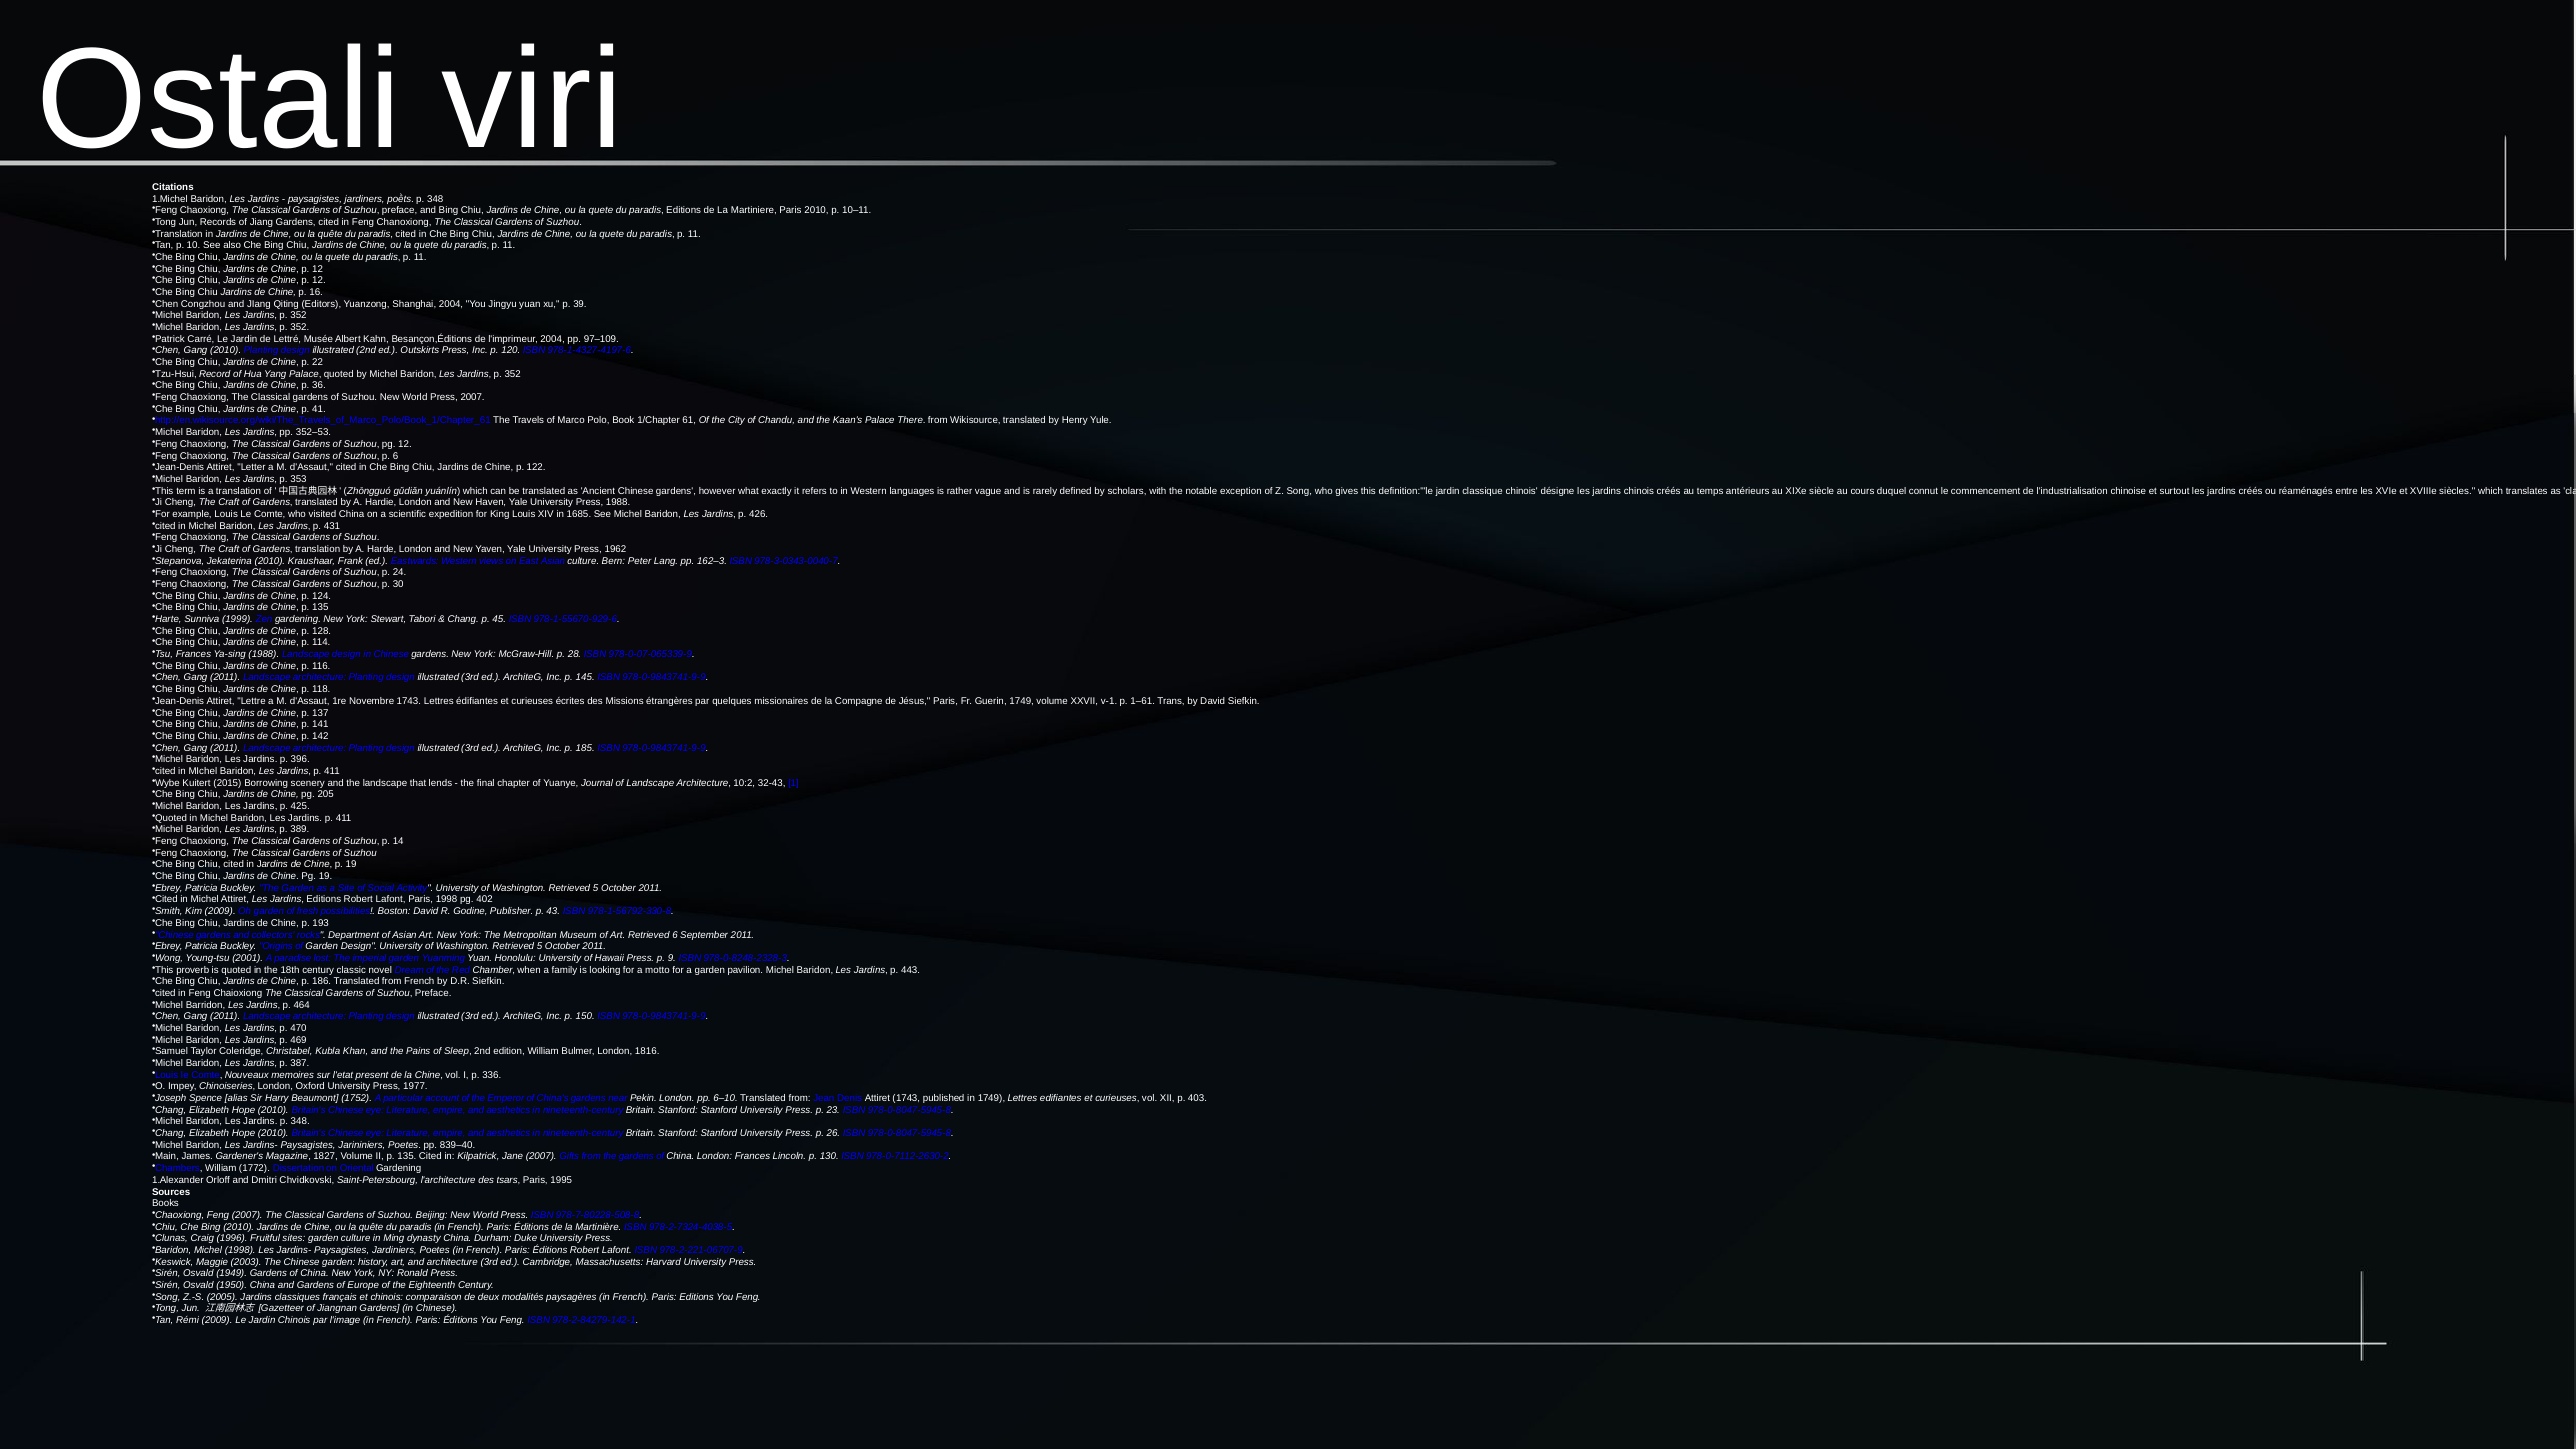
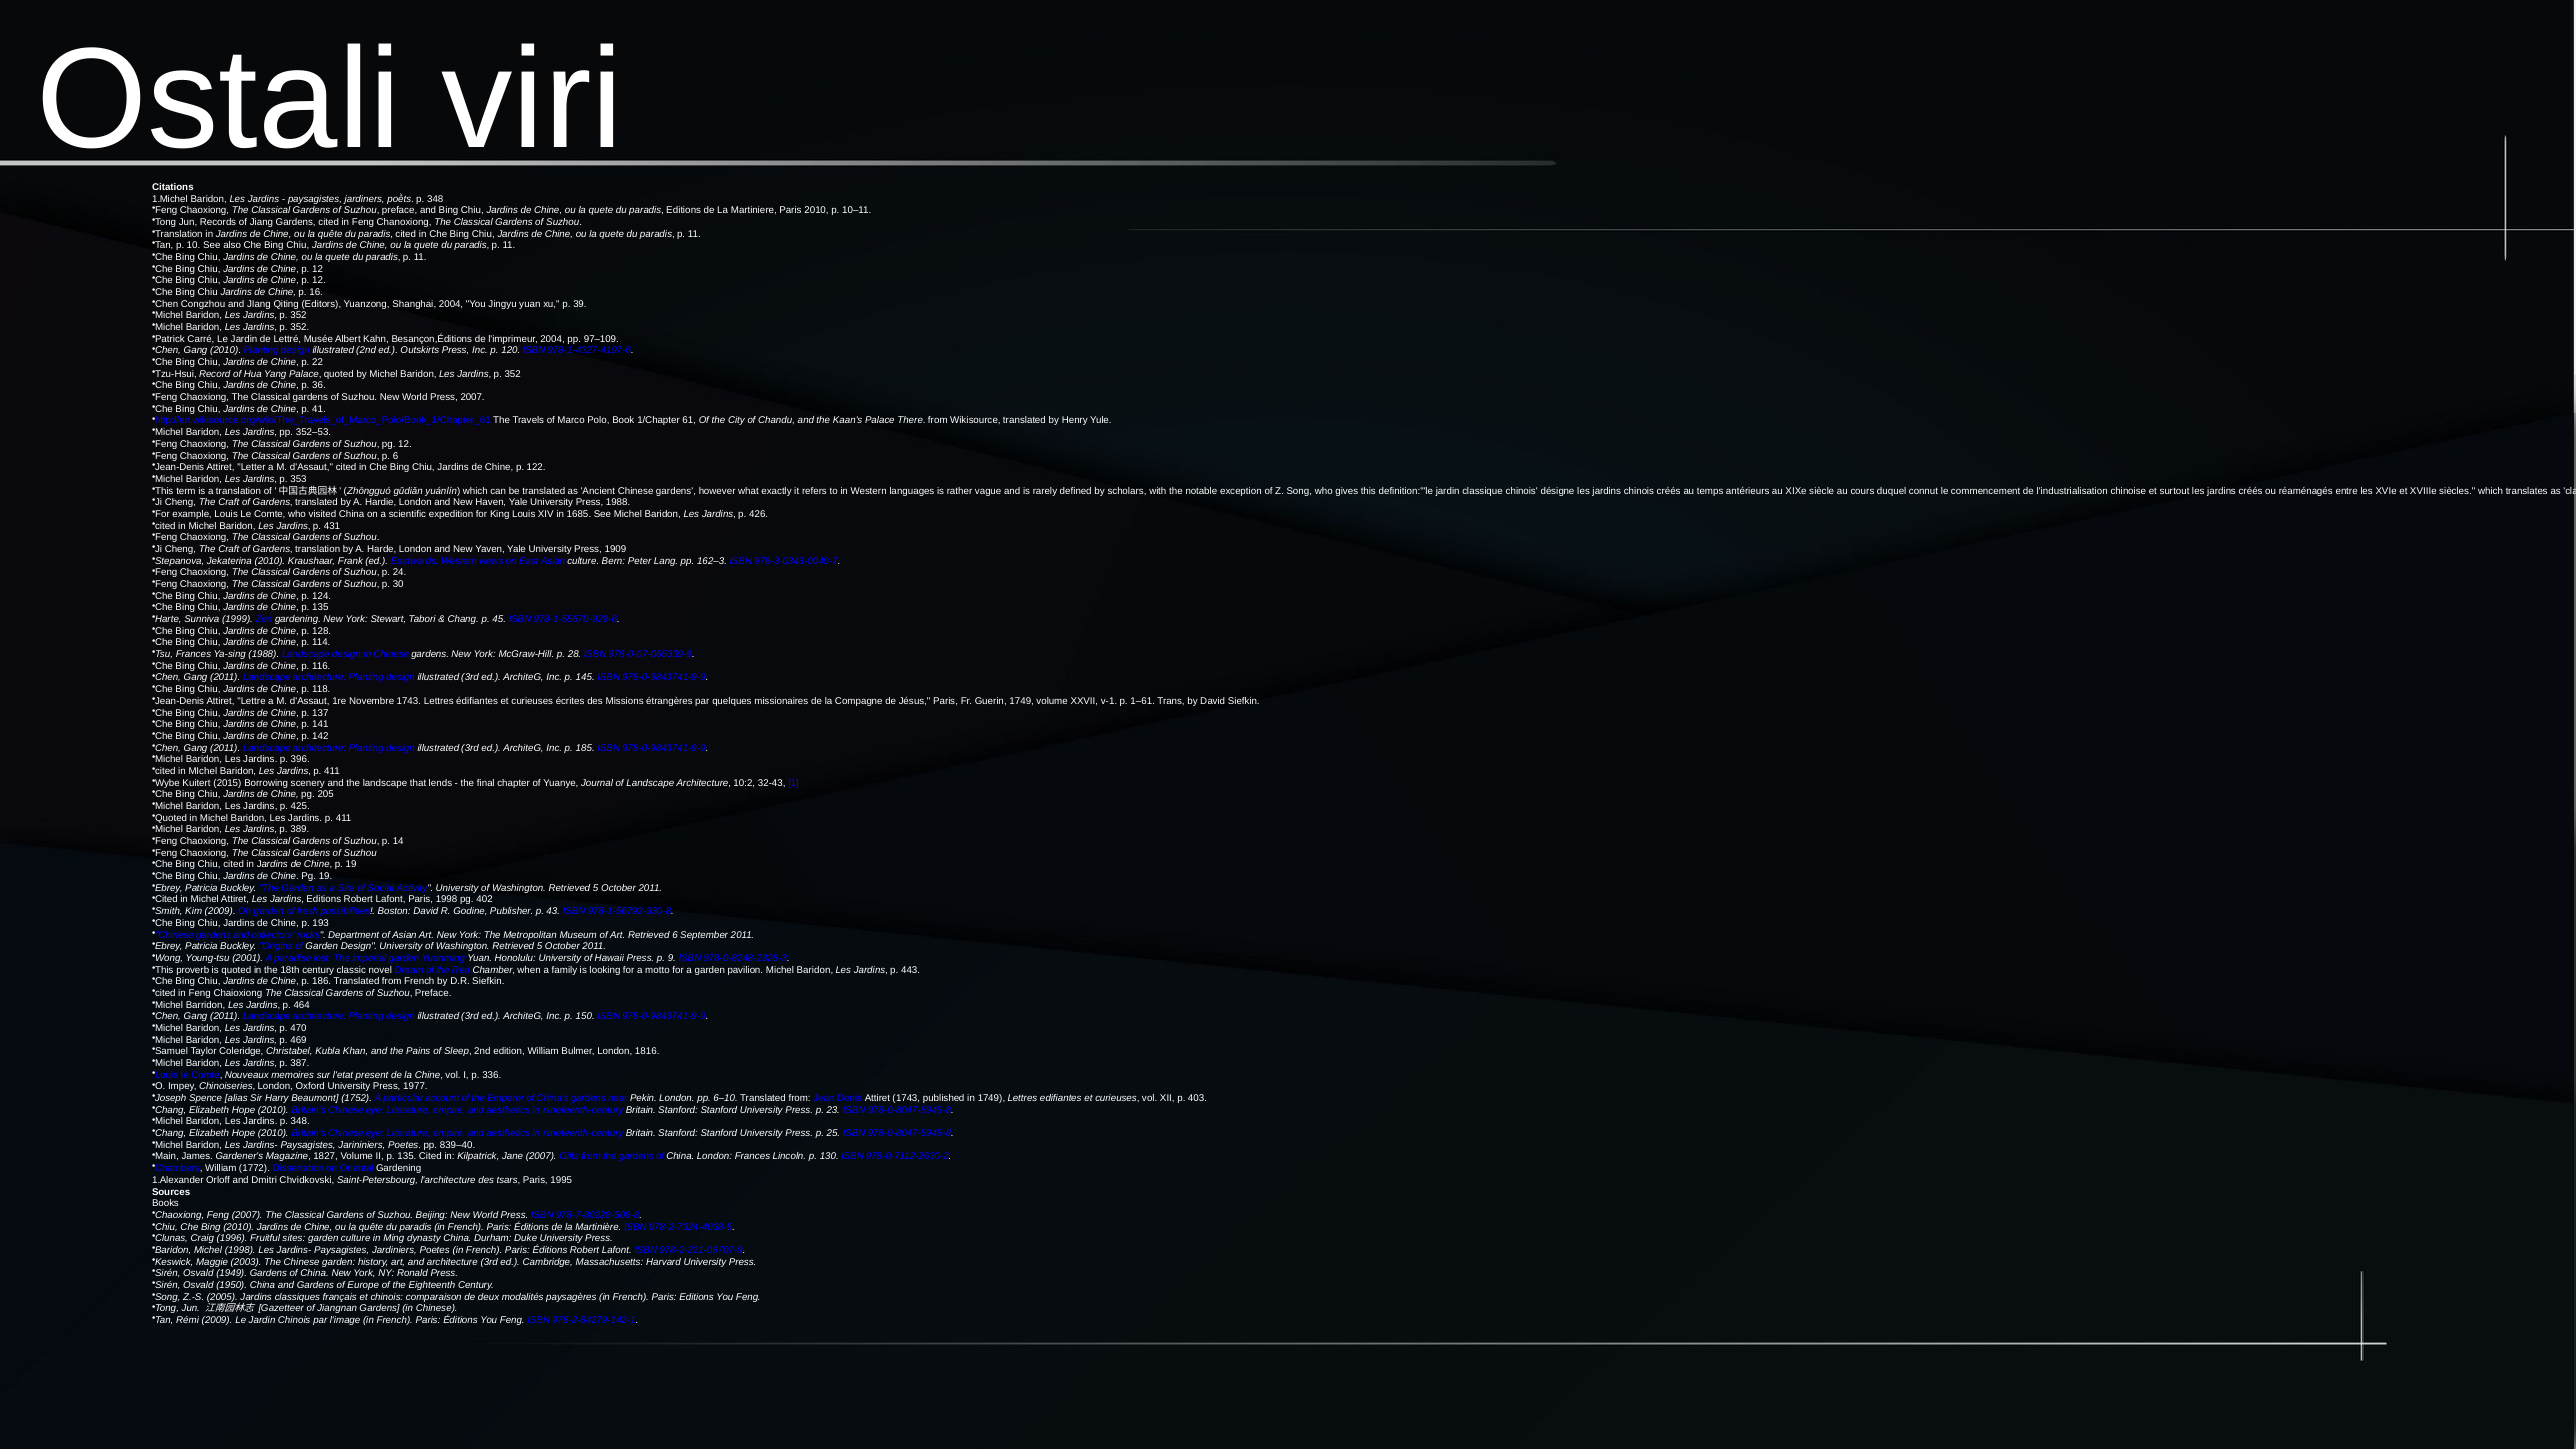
1962: 1962 -> 1909 (615, 549)
26: 26 -> 25 (833, 1133)
